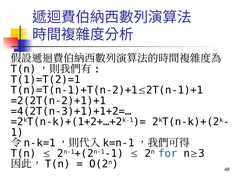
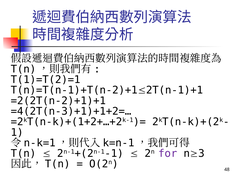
for colour: blue -> purple (168, 153)
